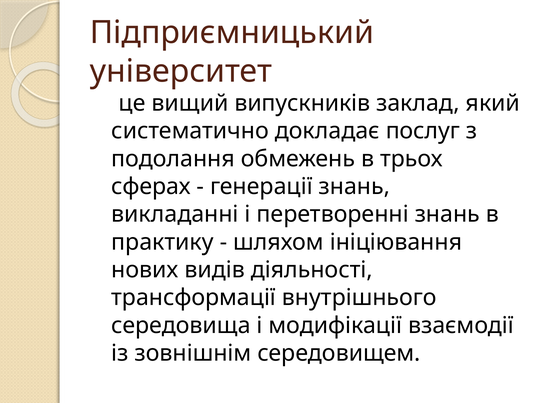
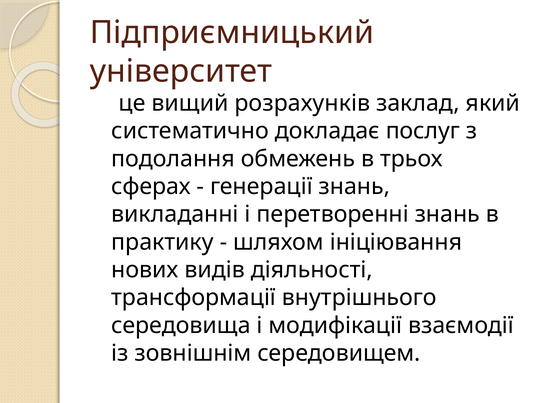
випускників: випускників -> розрахунків (302, 103)
